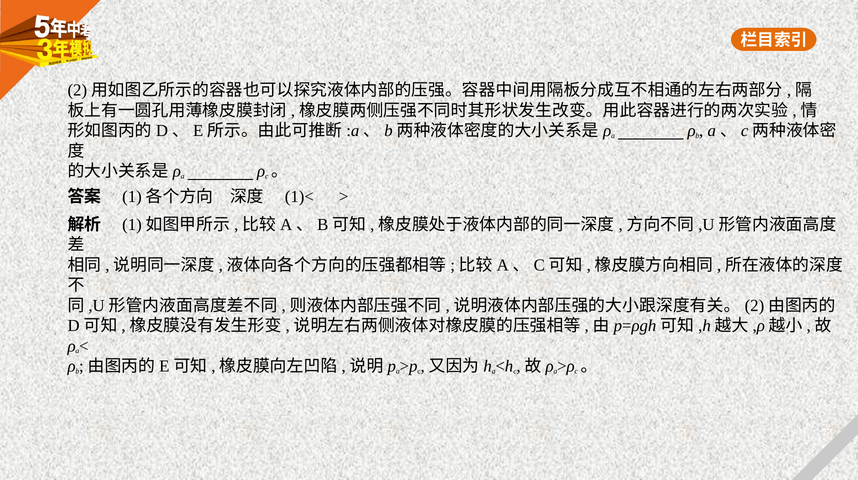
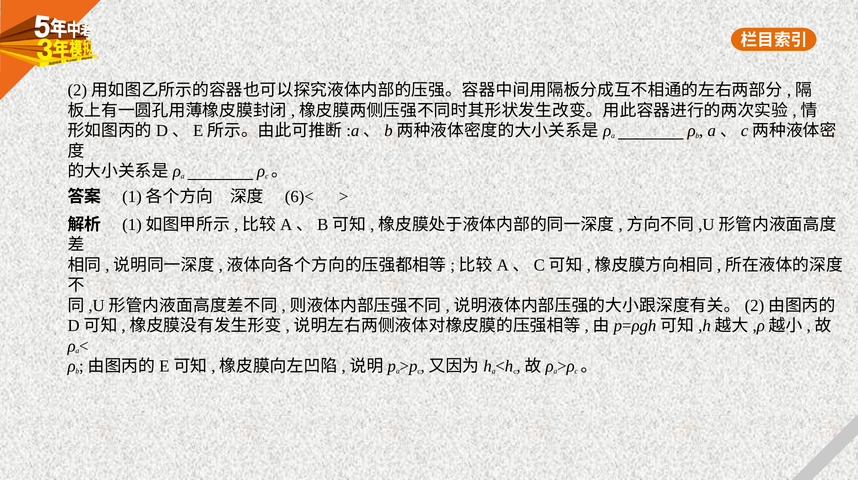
1)<: 1)< -> 6)< (299, 197)
